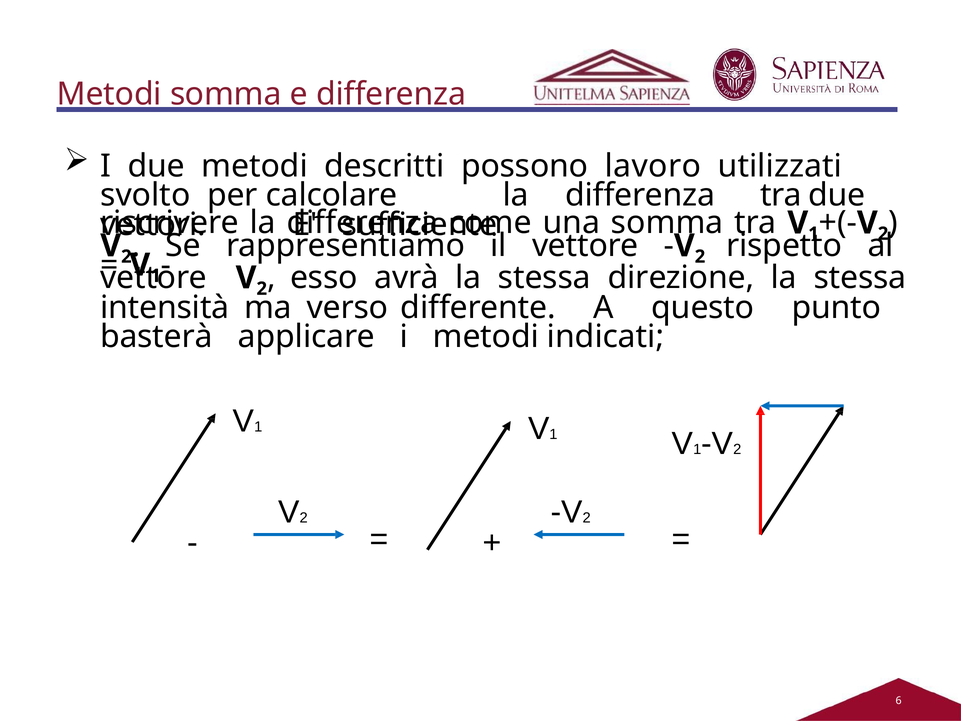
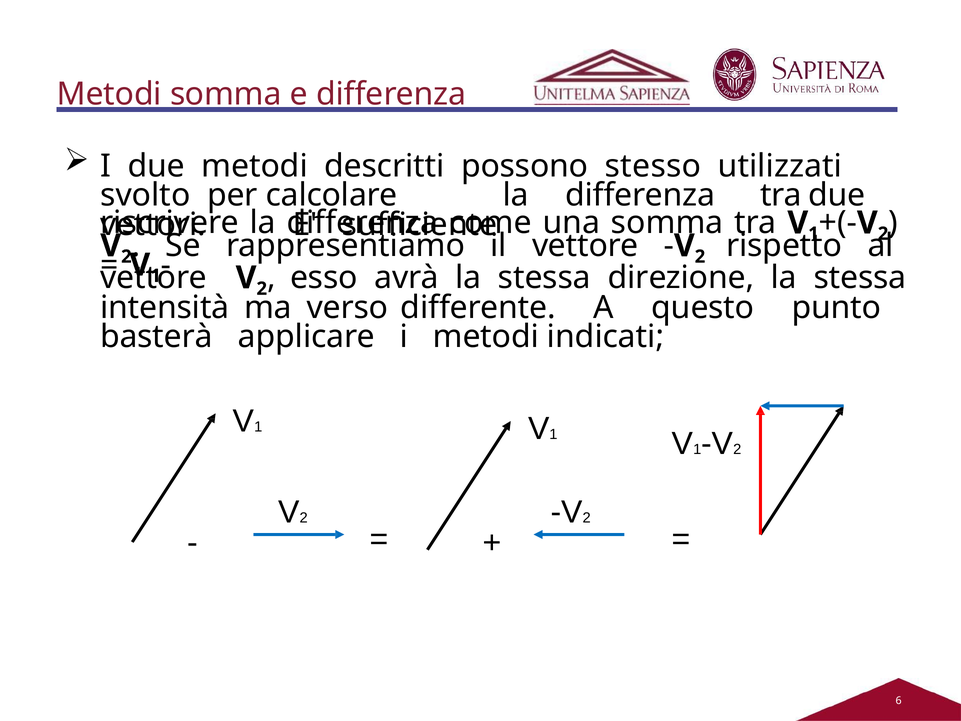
lavoro: lavoro -> stesso (653, 166)
